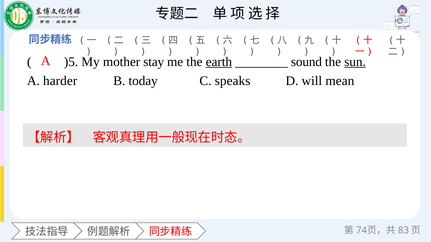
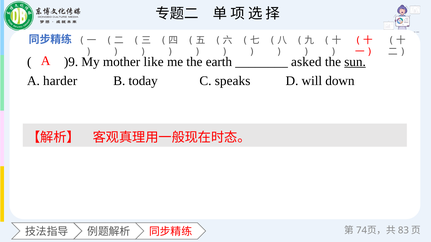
)5: )5 -> )9 (71, 62)
stay: stay -> like (154, 62)
earth underline: present -> none (219, 62)
sound: sound -> asked (306, 62)
mean: mean -> down (340, 81)
